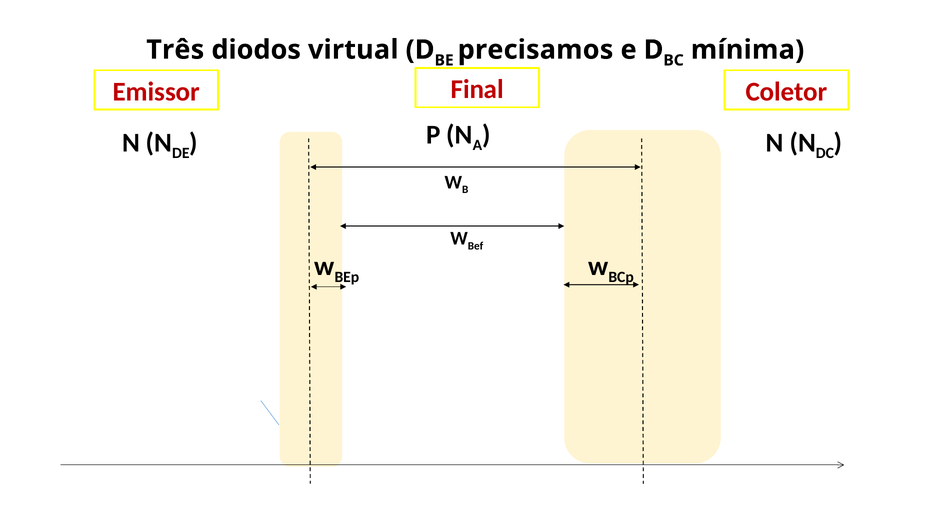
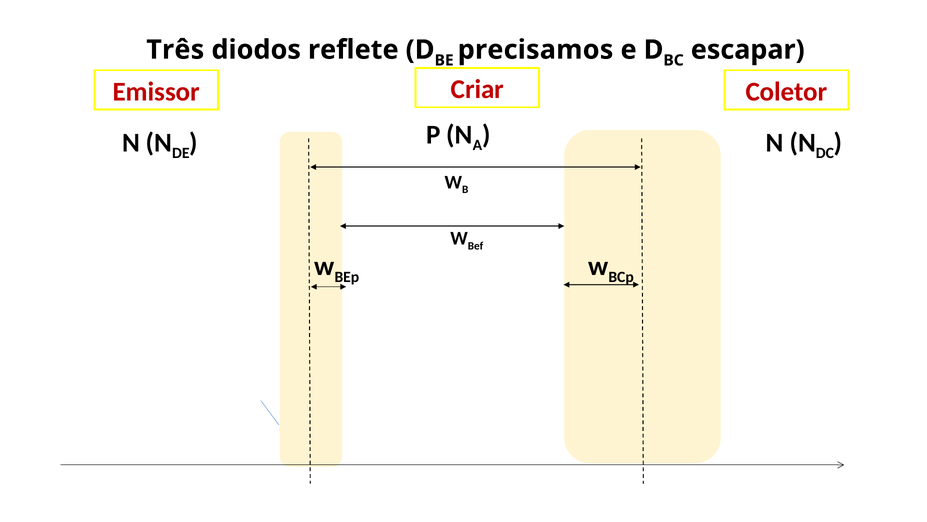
virtual: virtual -> reflete (353, 50)
mínima: mínima -> escapar (748, 50)
Final: Final -> Criar (477, 89)
